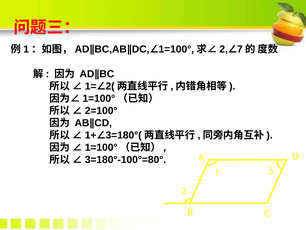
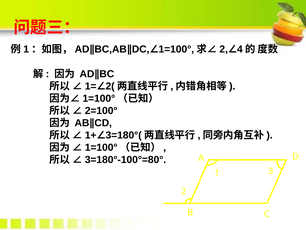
7: 7 -> 4 (240, 49)
